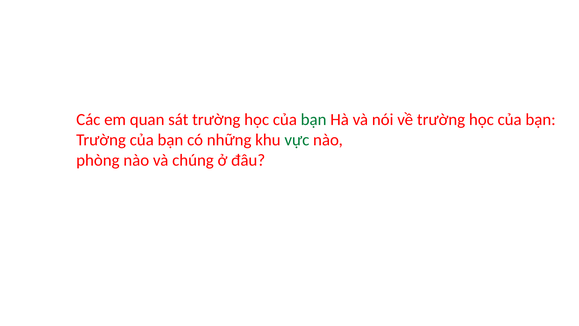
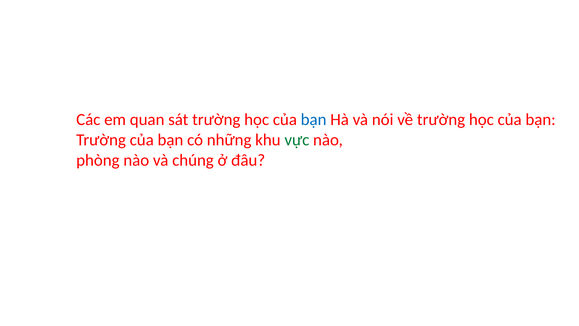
bạn colour: green -> blue (314, 120)
